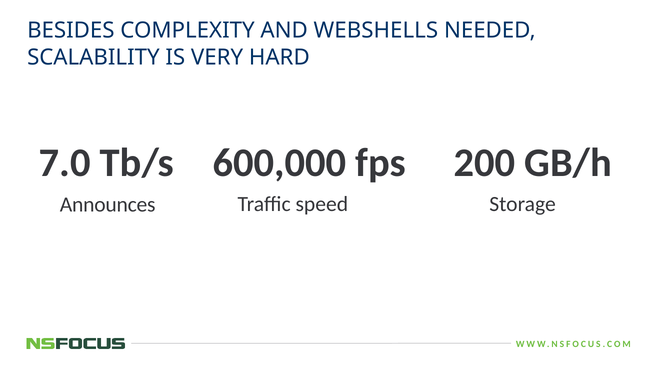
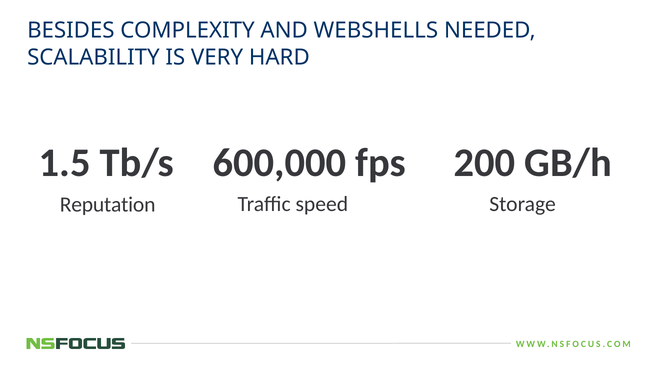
7.0: 7.0 -> 1.5 (65, 163)
Announces: Announces -> Reputation (108, 204)
